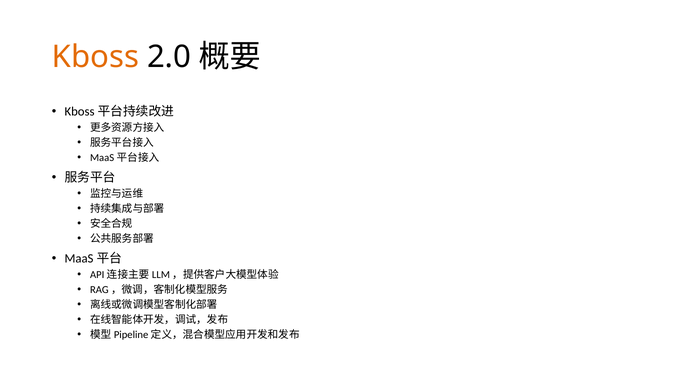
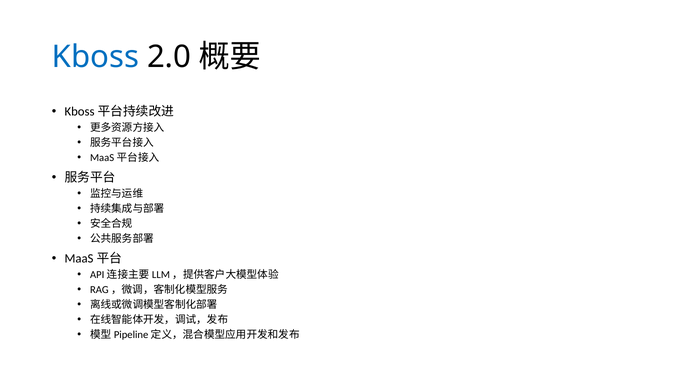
Kboss colour: orange -> blue (95, 57)
